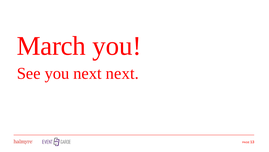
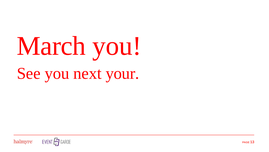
next next: next -> your (122, 73)
